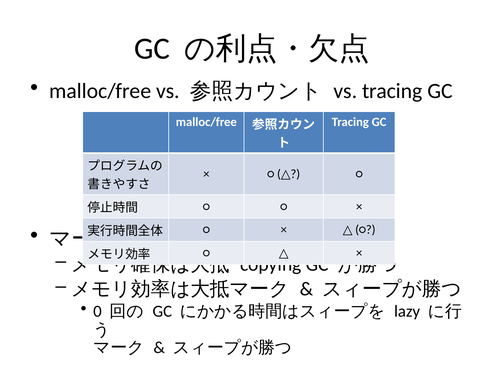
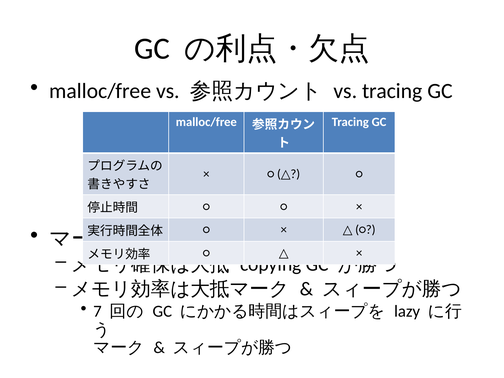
0: 0 -> 7 (97, 311)
